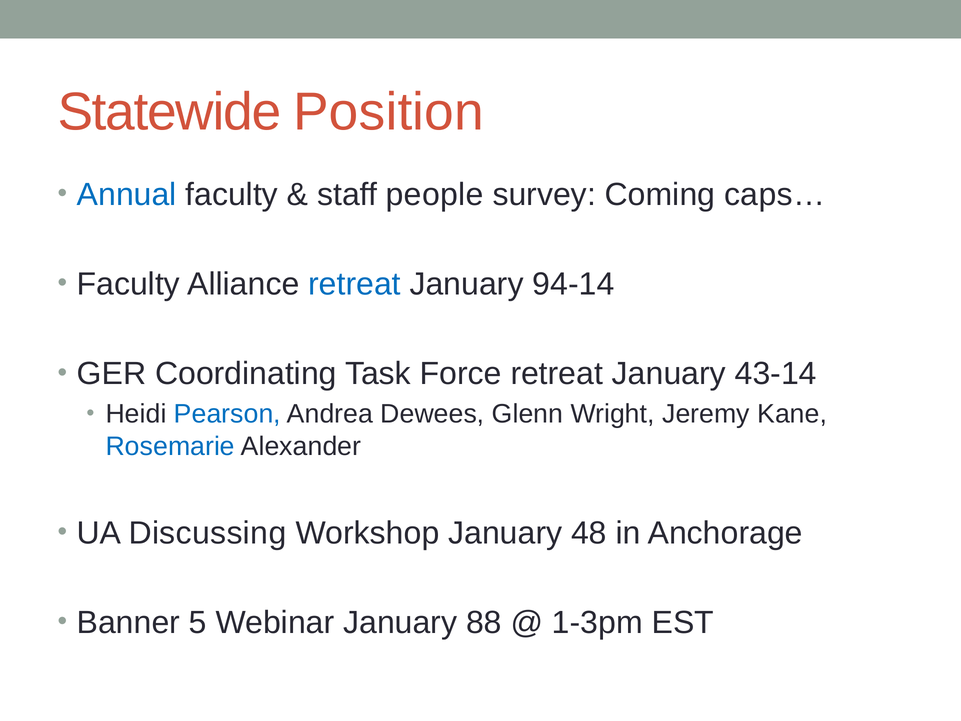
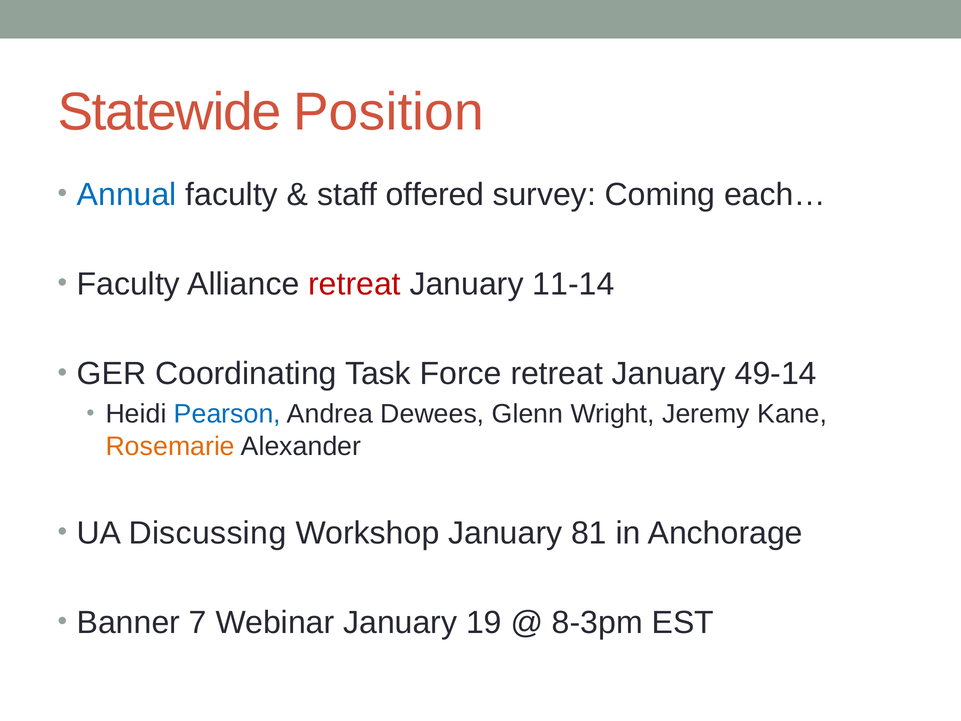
people: people -> offered (435, 194)
caps…: caps… -> each… (775, 194)
retreat colour: blue -> red (355, 284)
94-14: 94-14 -> 11-14 (573, 284)
43-14: 43-14 -> 49-14 (776, 374)
Rosemarie colour: blue -> orange (170, 446)
48: 48 -> 81 (589, 533)
5: 5 -> 7 (198, 623)
88: 88 -> 19 (484, 623)
1-3pm: 1-3pm -> 8-3pm (597, 623)
